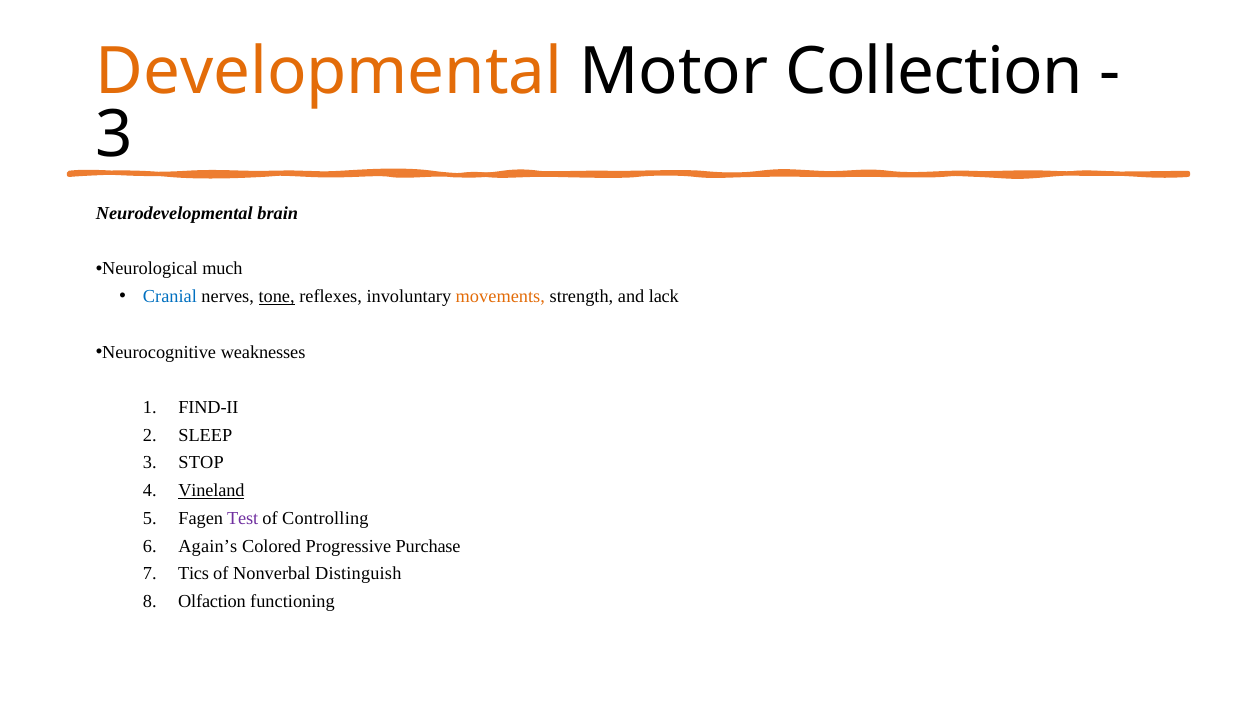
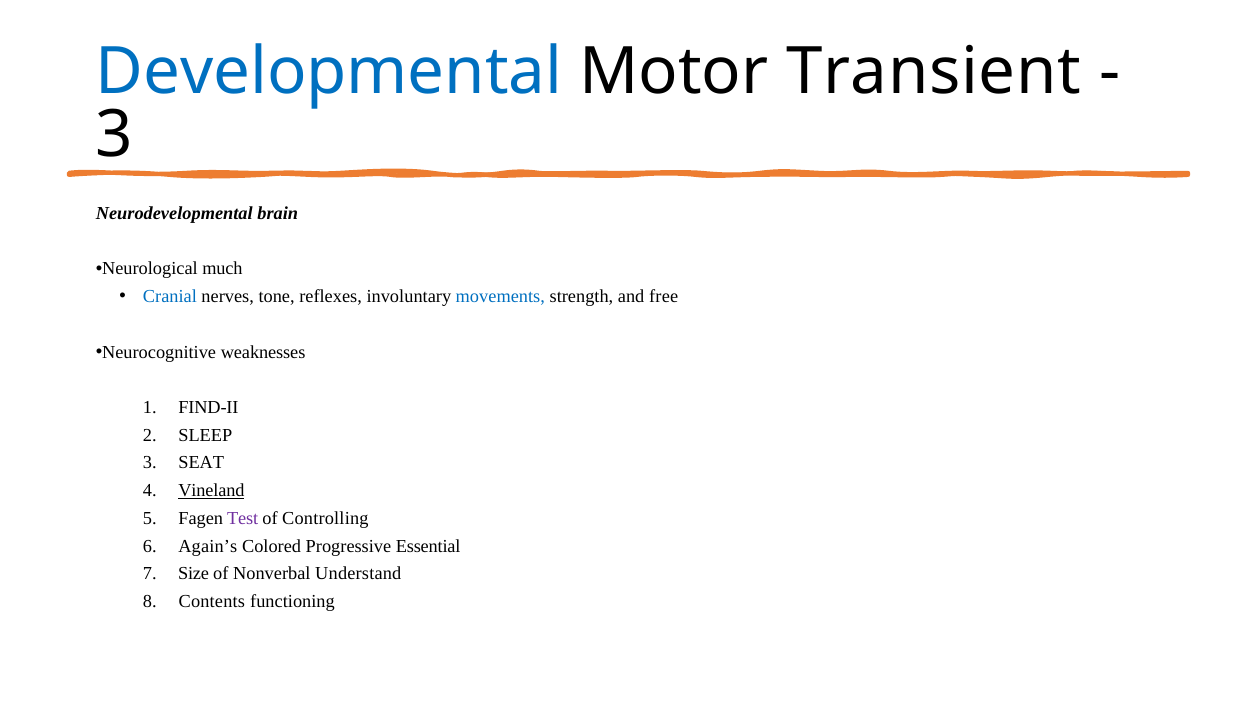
Developmental colour: orange -> blue (329, 72)
Collection: Collection -> Transient (934, 72)
tone underline: present -> none (277, 297)
movements colour: orange -> blue (500, 297)
lack: lack -> free (664, 297)
STOP: STOP -> SEAT (201, 463)
Purchase: Purchase -> Essential (428, 546)
Tics: Tics -> Size (194, 574)
Distinguish: Distinguish -> Understand (358, 574)
Olfaction: Olfaction -> Contents (212, 601)
